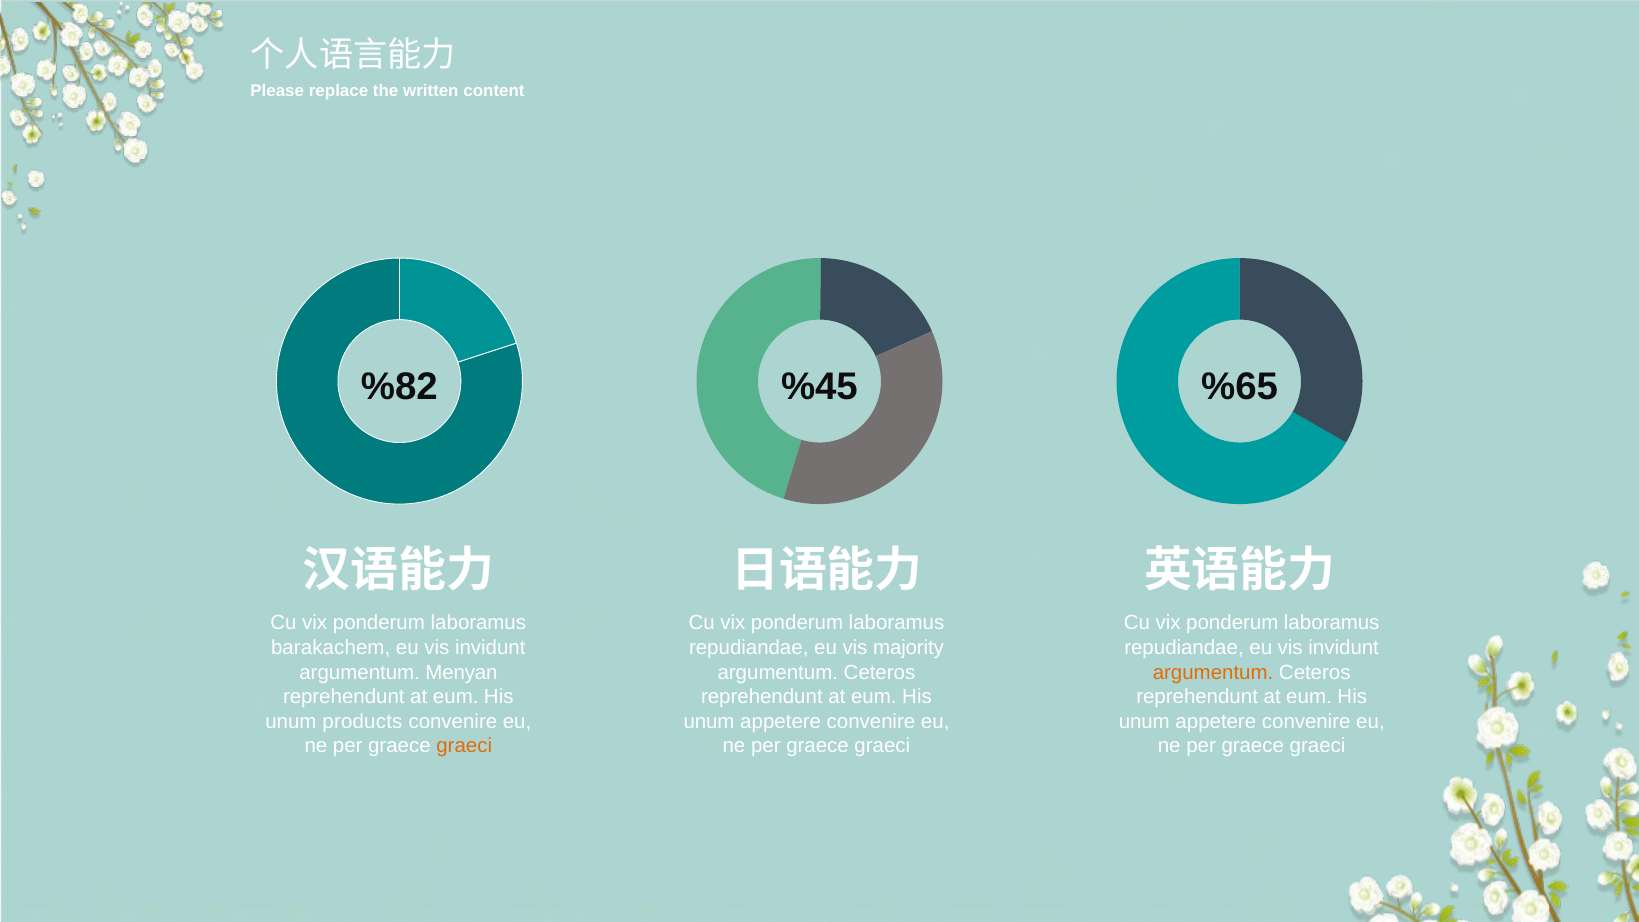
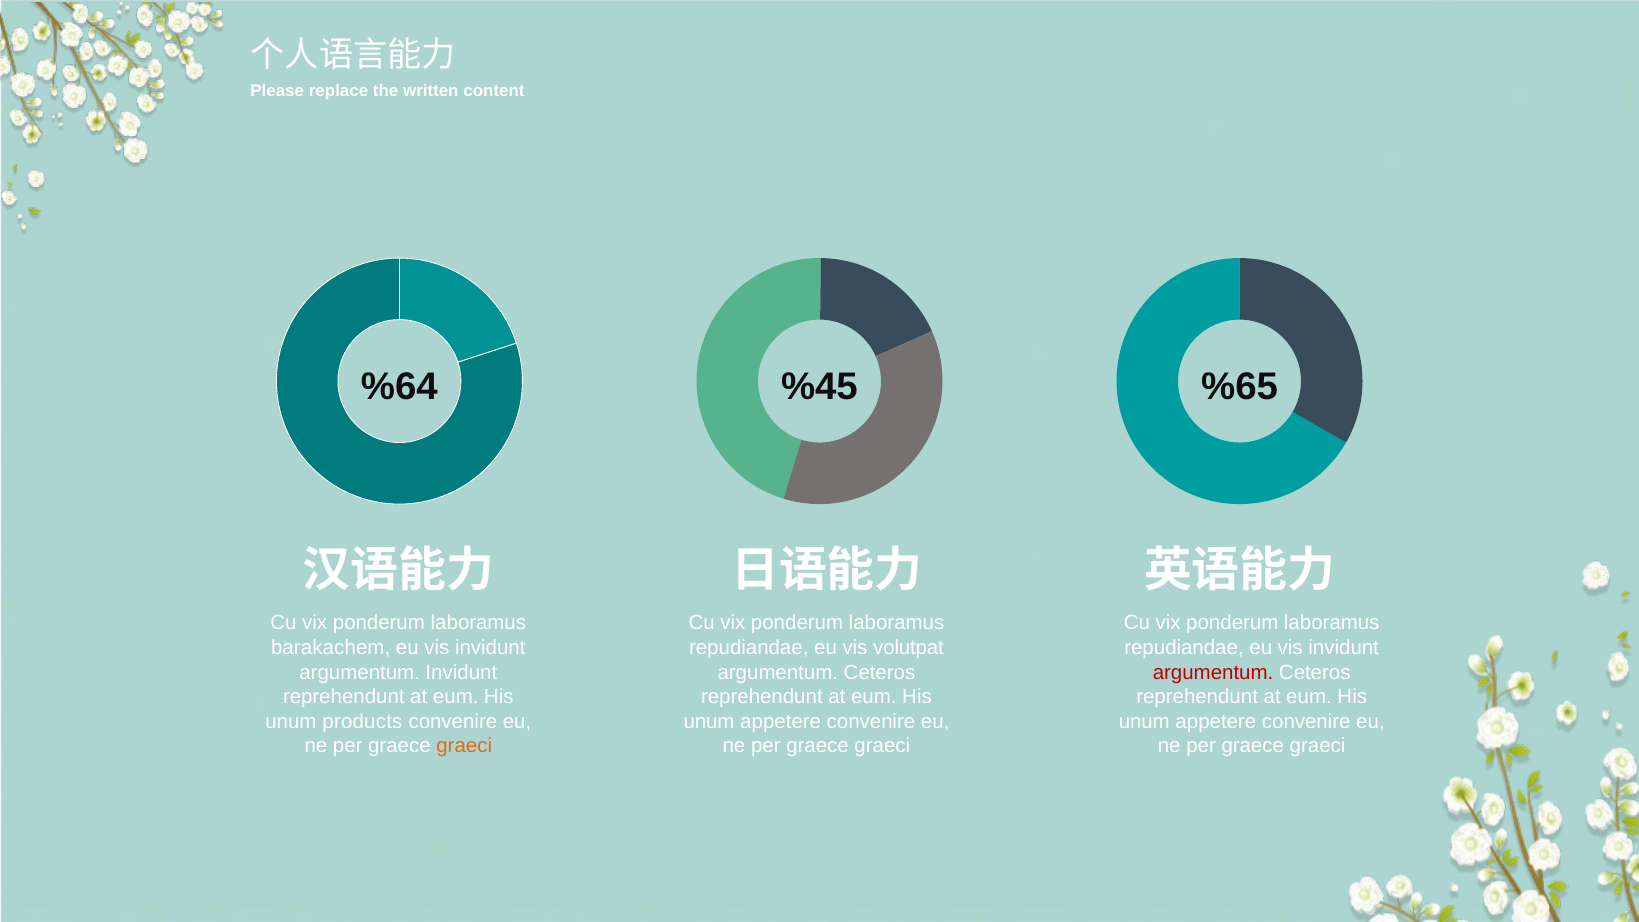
%82: %82 -> %64 (399, 387)
majority: majority -> volutpat (908, 648)
argumentum Menyan: Menyan -> Invidunt (461, 672)
argumentum colour: orange -> red (1213, 672)
